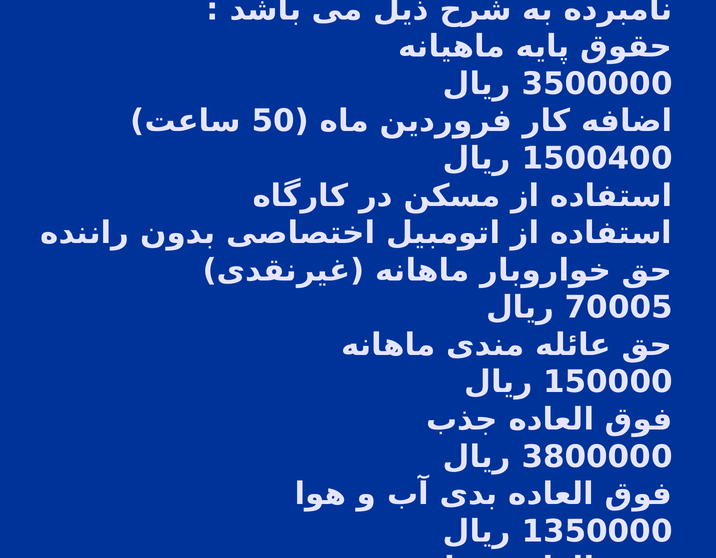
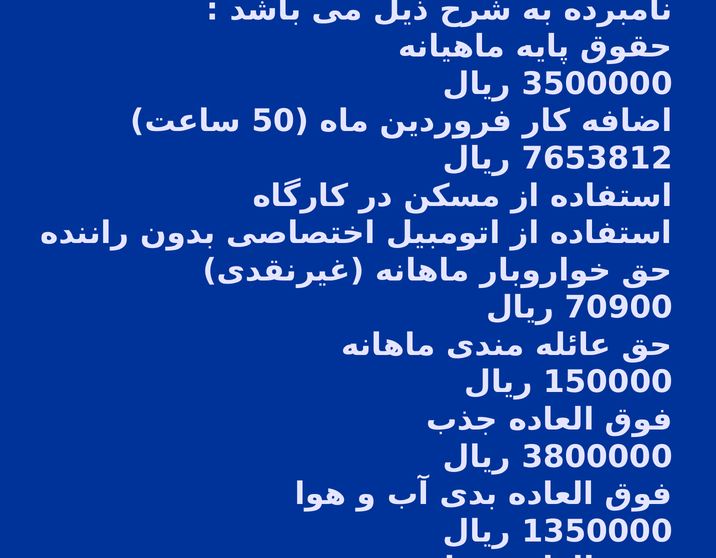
1500400: 1500400 -> 7653812 (597, 158)
70005: 70005 -> 70900 (619, 307)
